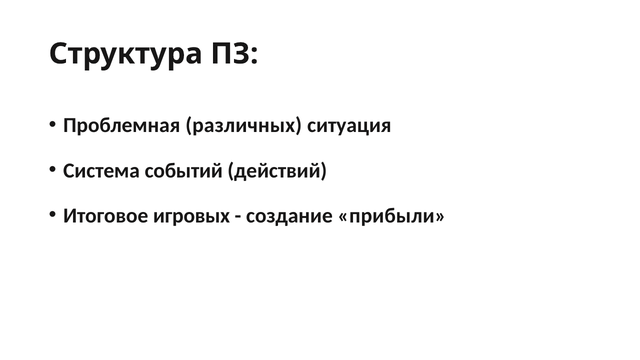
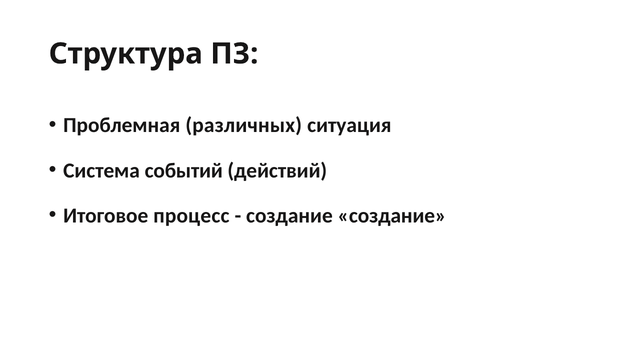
игровых: игровых -> процесс (191, 216)
создание прибыли: прибыли -> создание (392, 216)
